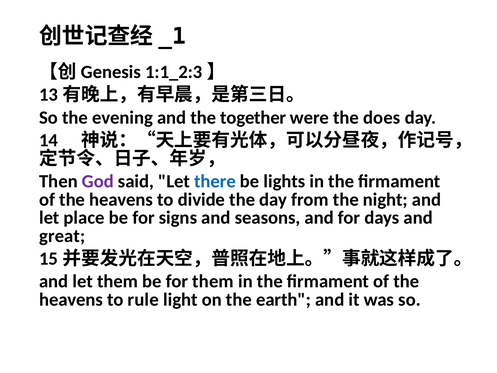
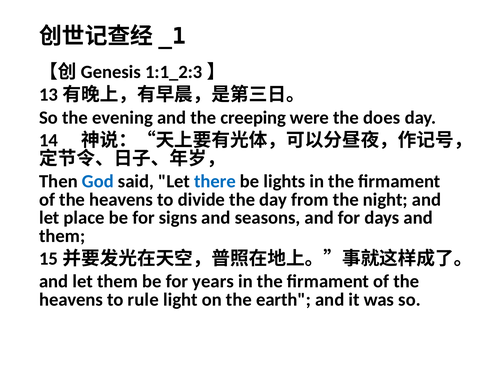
together: together -> creeping (253, 118)
God colour: purple -> blue (98, 181)
great: great -> them (62, 236)
for them: them -> years (213, 281)
